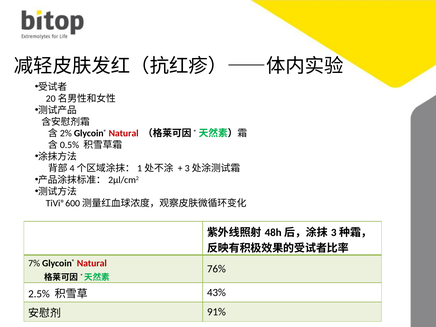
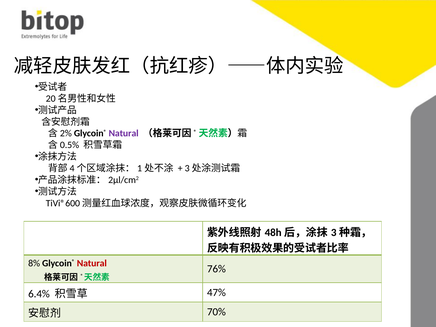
Natural colour: red -> purple (124, 133)
7%: 7% -> 8% (34, 263)
2.5%: 2.5% -> 6.4% (39, 294)
43%: 43% -> 47% (216, 292)
91%: 91% -> 70% (216, 312)
